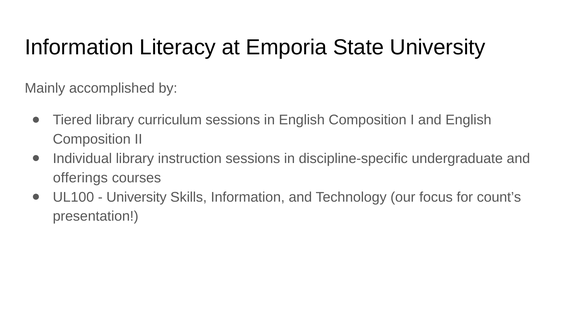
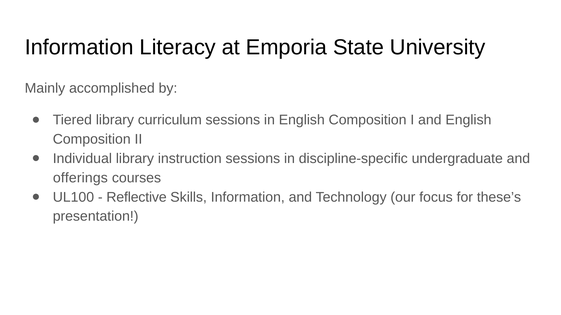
University: University -> Reflective (137, 197)
count’s: count’s -> these’s (499, 197)
